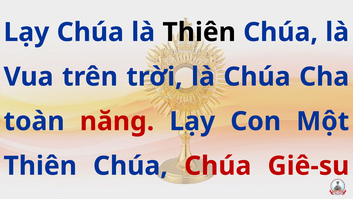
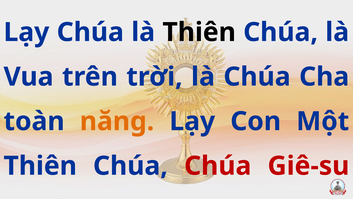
năng colour: red -> orange (117, 121)
